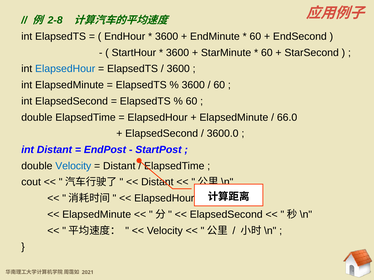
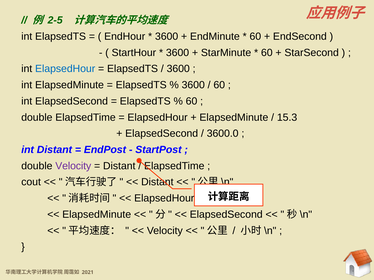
2-8: 2-8 -> 2-5 (55, 20)
66.0: 66.0 -> 15.3 (287, 118)
Velocity colour: blue -> purple (73, 166)
